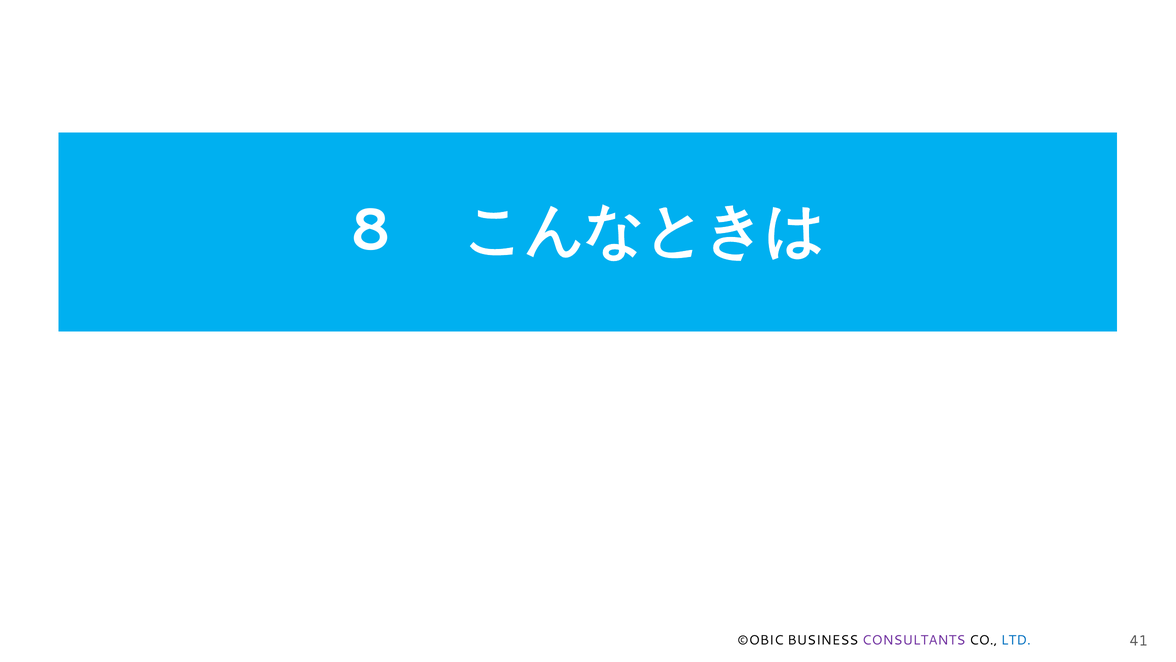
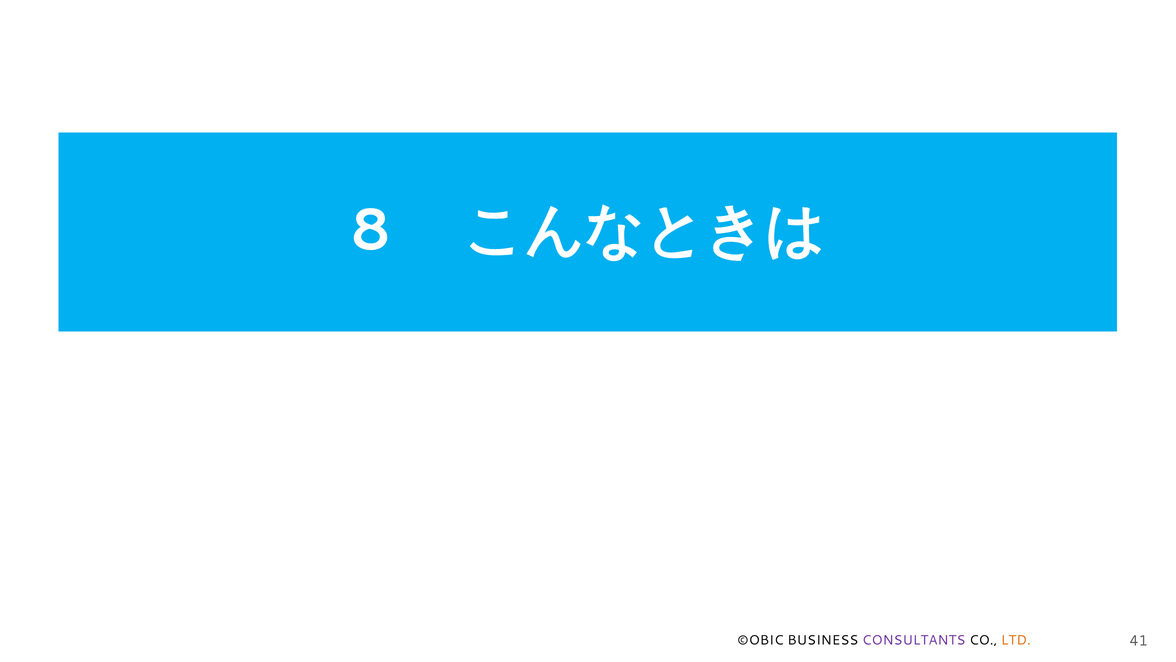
LTD colour: blue -> orange (1016, 640)
